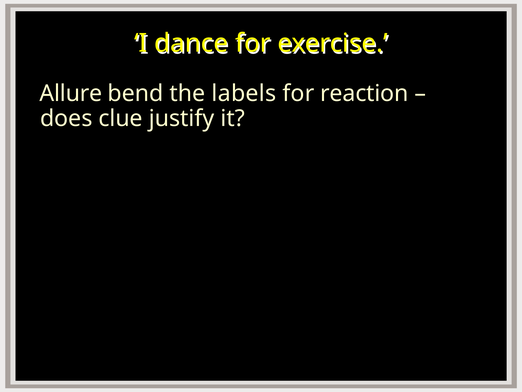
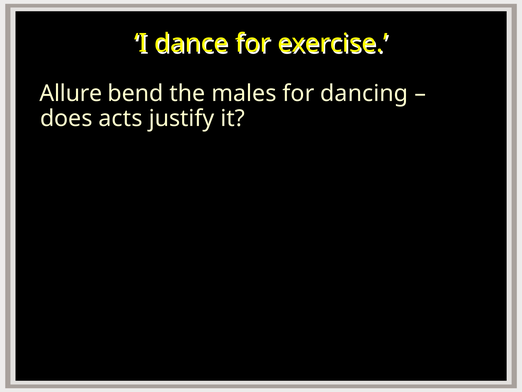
labels: labels -> males (244, 93)
reaction: reaction -> dancing (364, 93)
clue: clue -> acts (121, 118)
